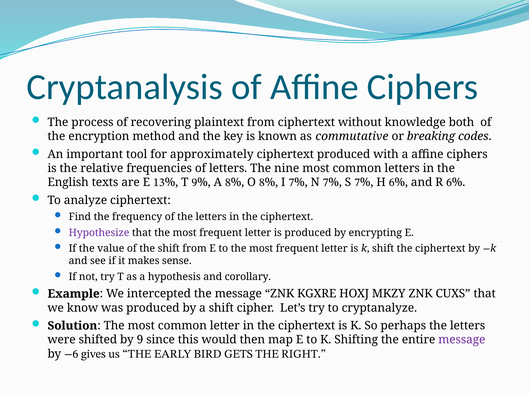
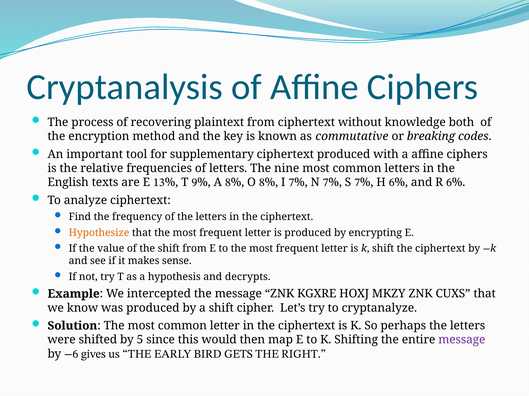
approximately: approximately -> supplementary (212, 154)
Hypothesize colour: purple -> orange (99, 233)
corollary: corollary -> decrypts (248, 277)
by 9: 9 -> 5 (140, 340)
